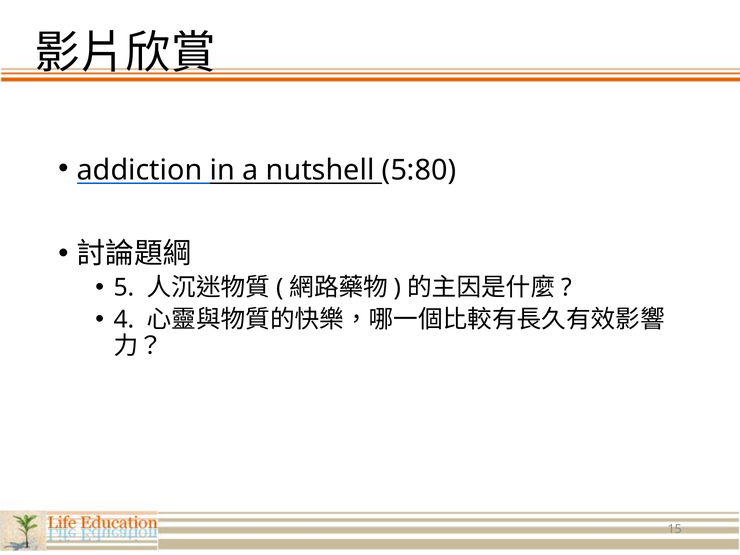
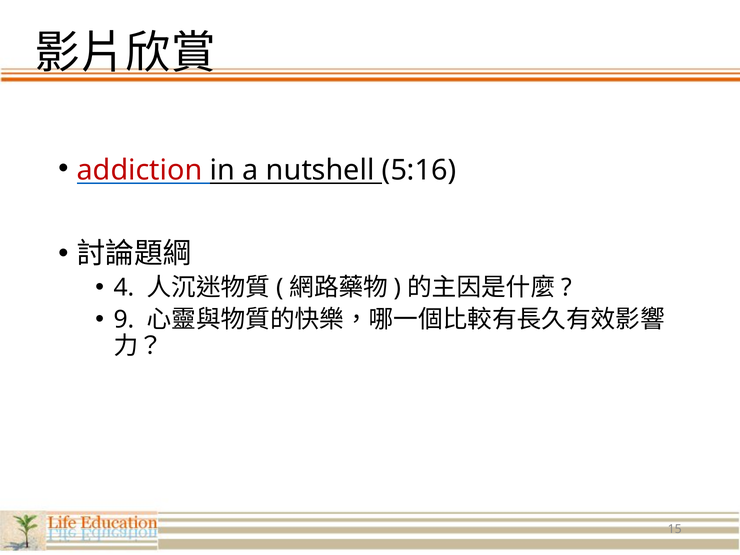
addiction colour: black -> red (140, 170)
5:80: 5:80 -> 5:16 (419, 170)
5: 5 -> 4 (124, 288)
4: 4 -> 9 (124, 319)
